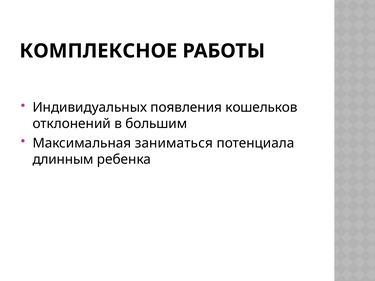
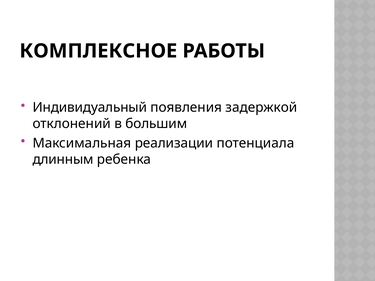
Индивидуальных: Индивидуальных -> Индивидуальный (90, 108)
кошельков: кошельков -> задержкой (261, 108)
заниматься: заниматься -> реализации (174, 143)
